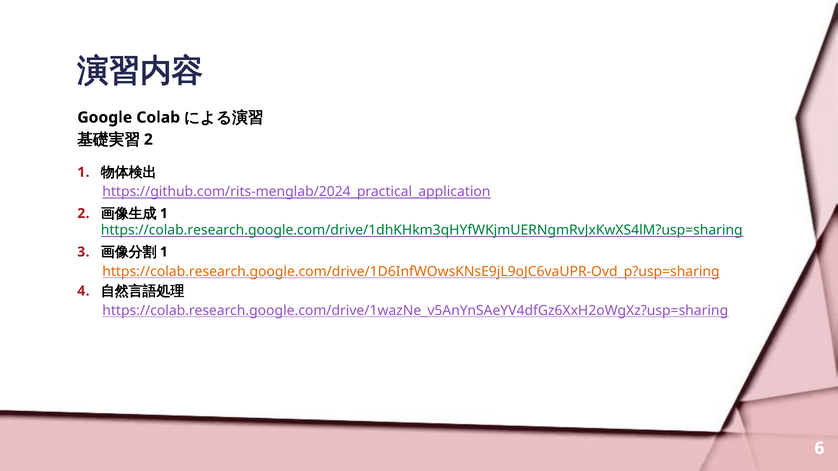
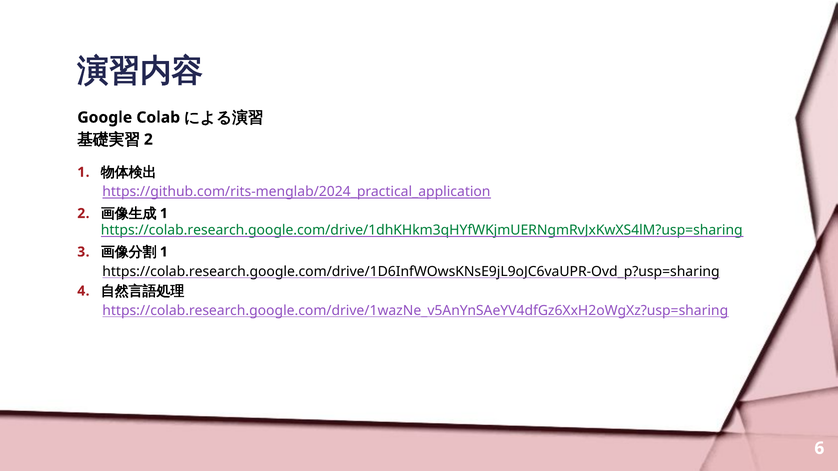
https://colab.research.google.com/drive/1D6InfWOwsKNsE9jL9oJC6vaUPR-Ovd_p?usp=sharing colour: orange -> black (411, 272)
